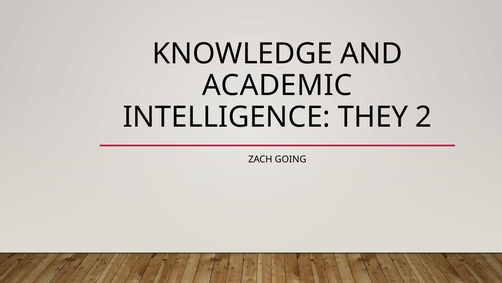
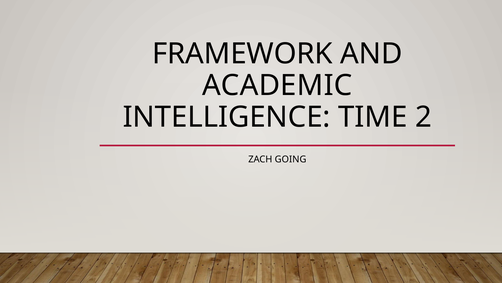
KNOWLEDGE: KNOWLEDGE -> FRAMEWORK (242, 54)
THEY: THEY -> TIME (373, 117)
